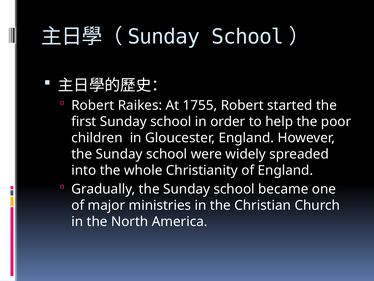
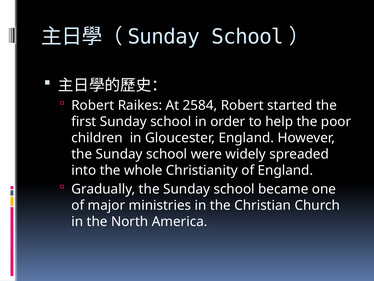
1755: 1755 -> 2584 (200, 105)
